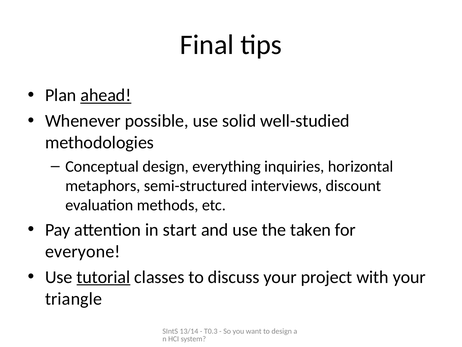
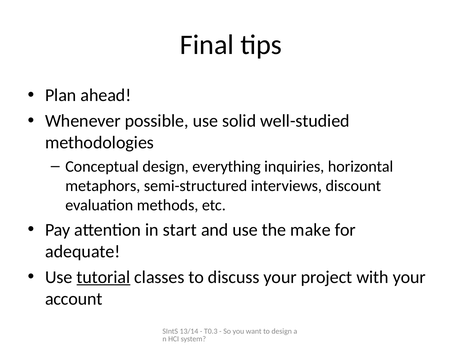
ahead underline: present -> none (106, 95)
taken: taken -> make (310, 229)
everyone: everyone -> adequate (83, 251)
triangle: triangle -> account (74, 298)
